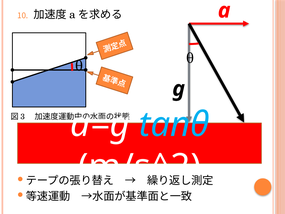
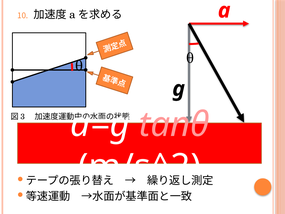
tanθ colour: light blue -> pink (174, 125)
